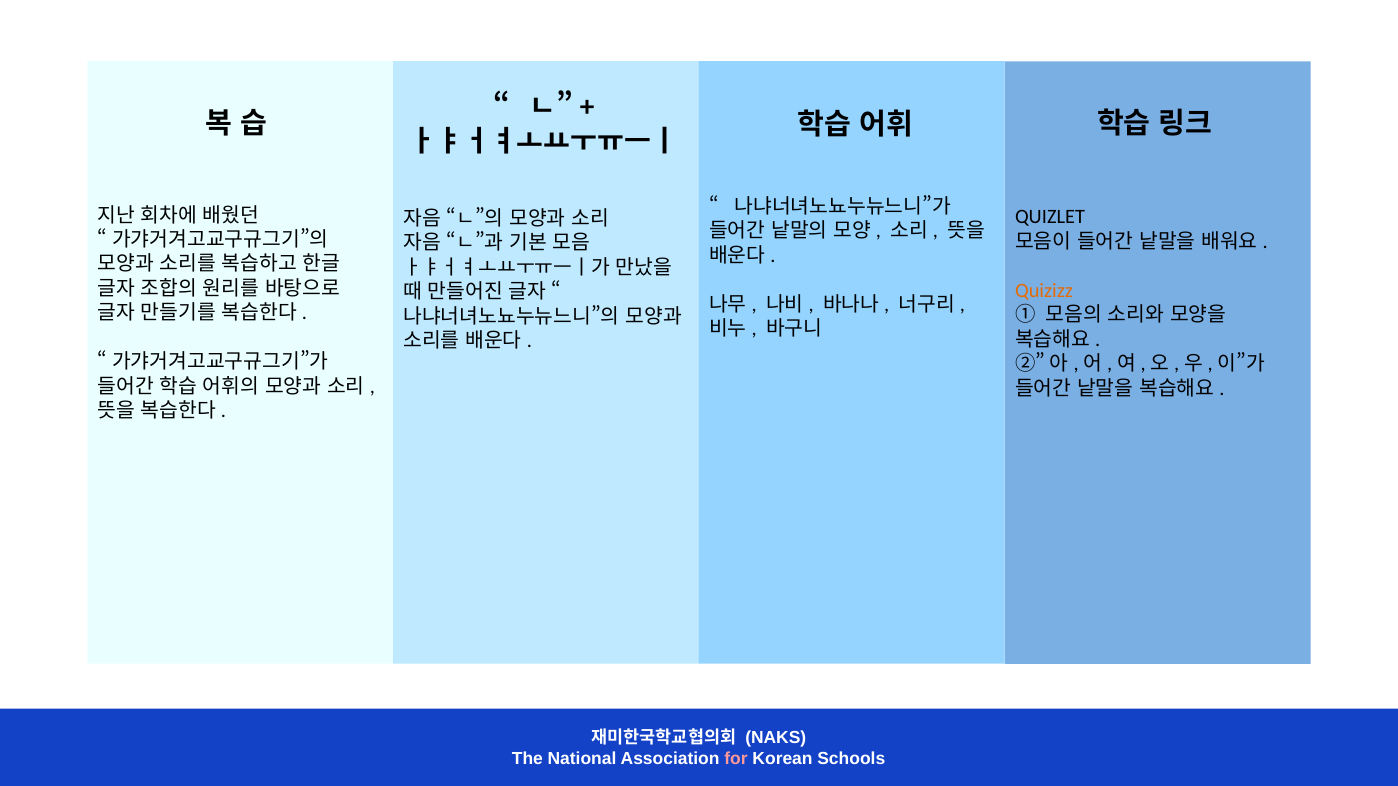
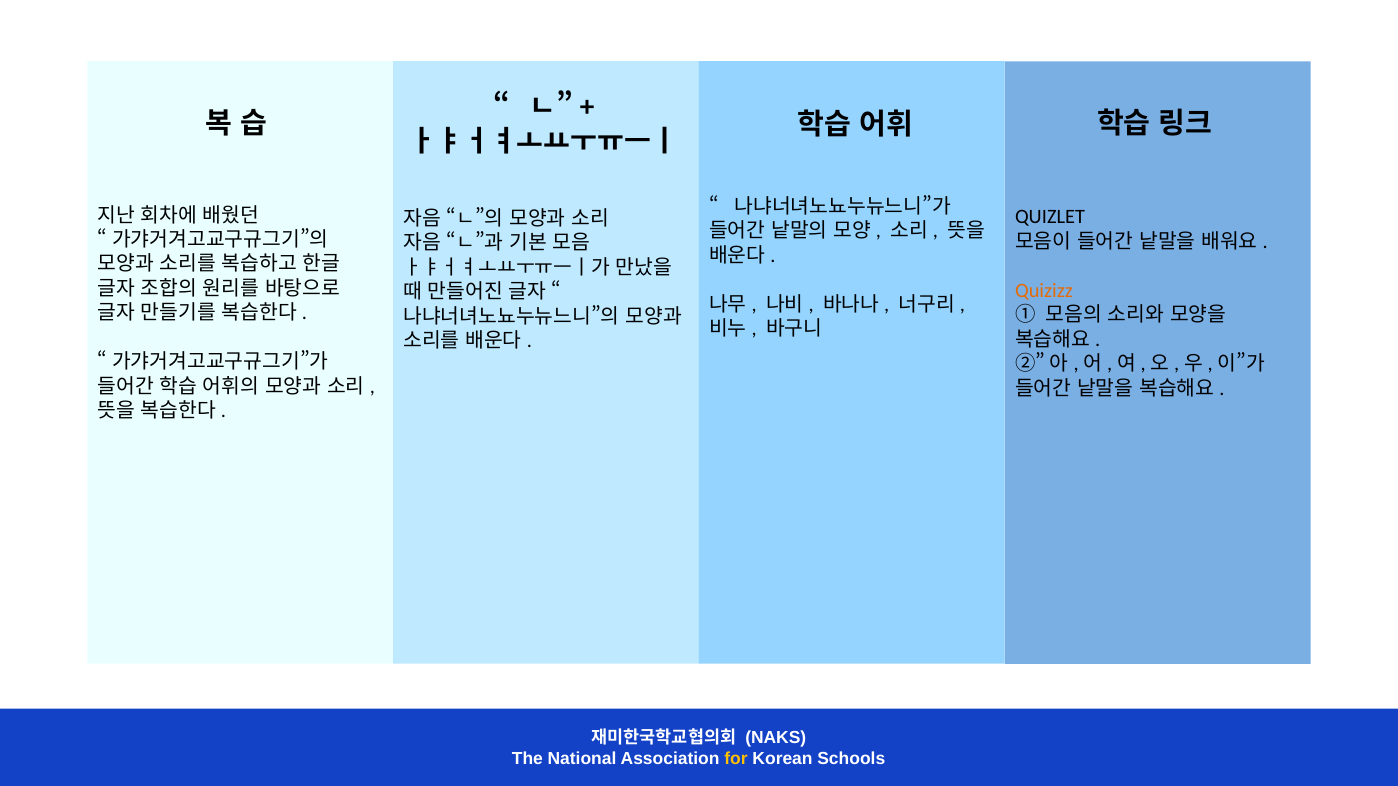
for colour: pink -> yellow (736, 759)
